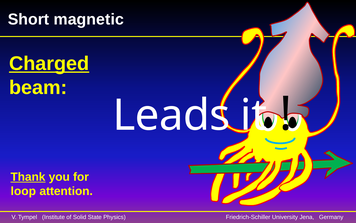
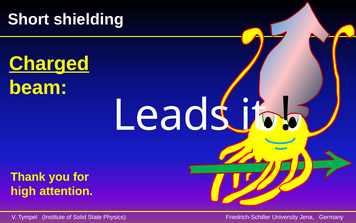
magnetic: magnetic -> shielding (89, 19)
Thank underline: present -> none (28, 177)
loop: loop -> high (23, 191)
